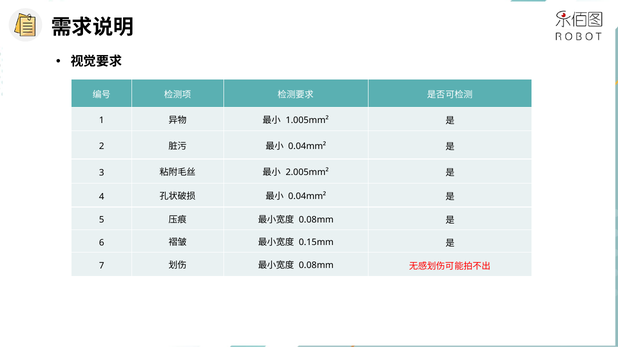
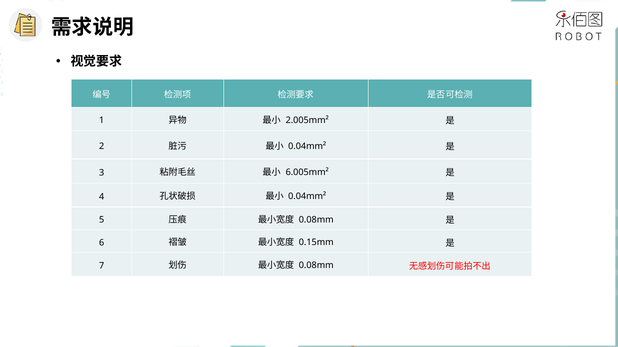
1.005mm²: 1.005mm² -> 2.005mm² (307, 120)
2.005mm²: 2.005mm² -> 6.005mm² (307, 173)
